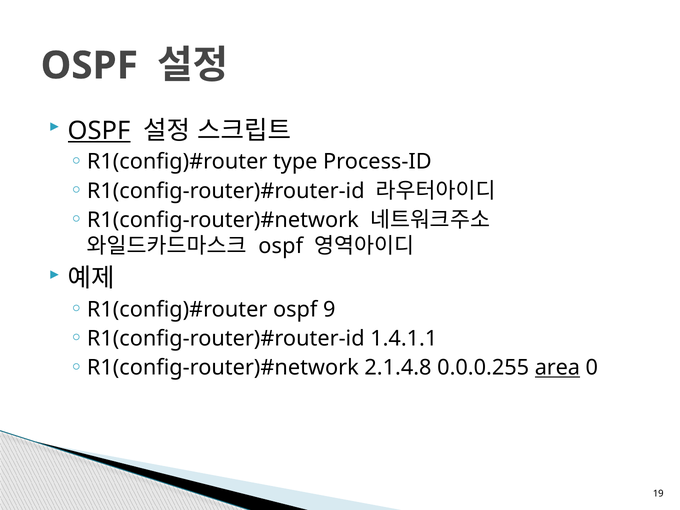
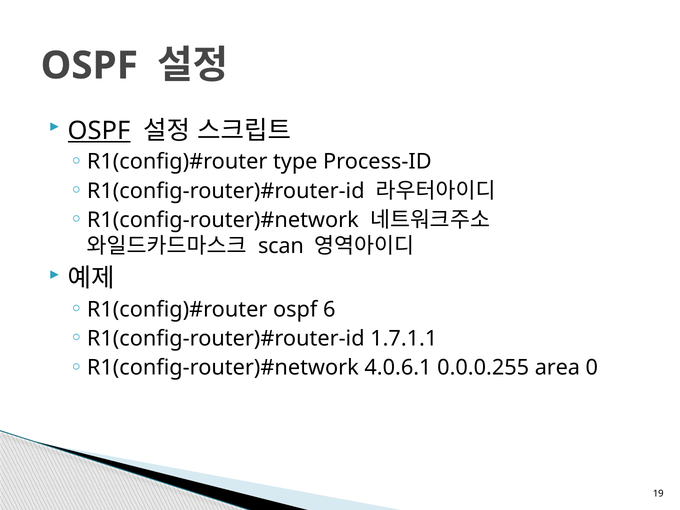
ospf: ospf -> scan (281, 246)
9: 9 -> 6 (329, 309)
1.4.1.1: 1.4.1.1 -> 1.7.1.1 (404, 339)
2.1.4.8: 2.1.4.8 -> 4.0.6.1 (398, 368)
area underline: present -> none (557, 368)
